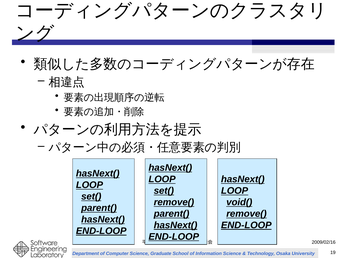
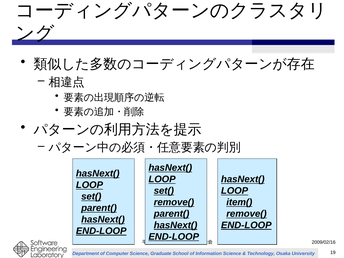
void(: void( -> item( (239, 202)
